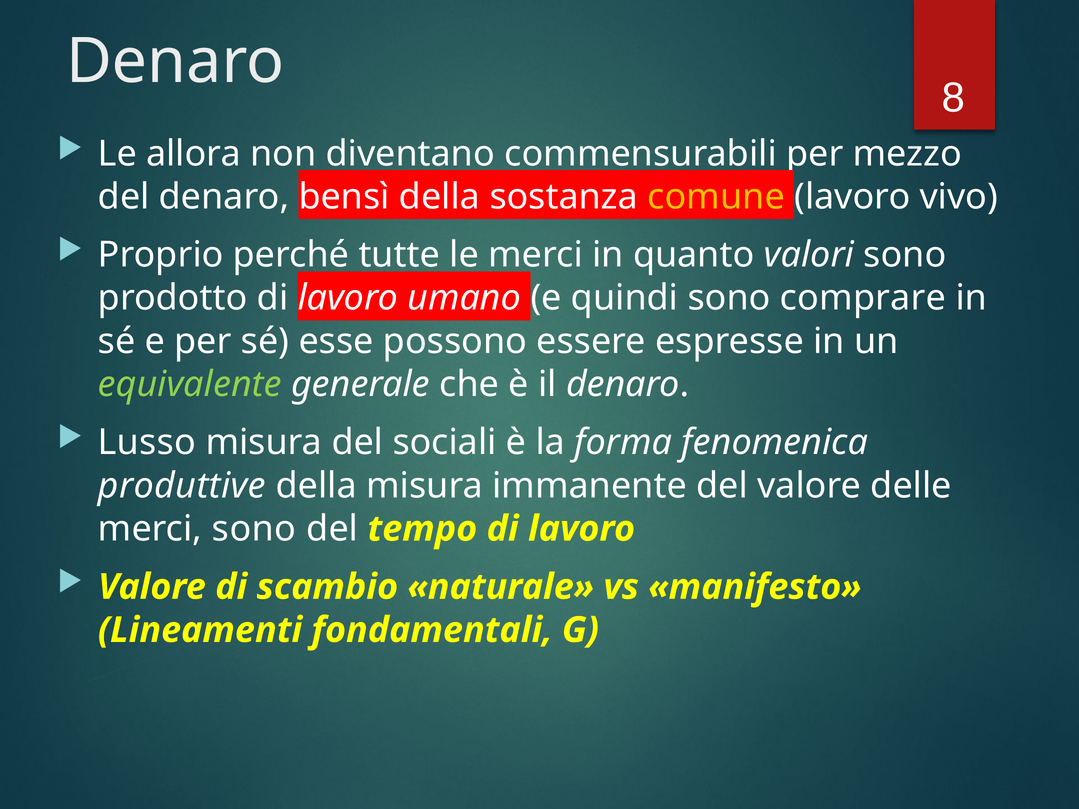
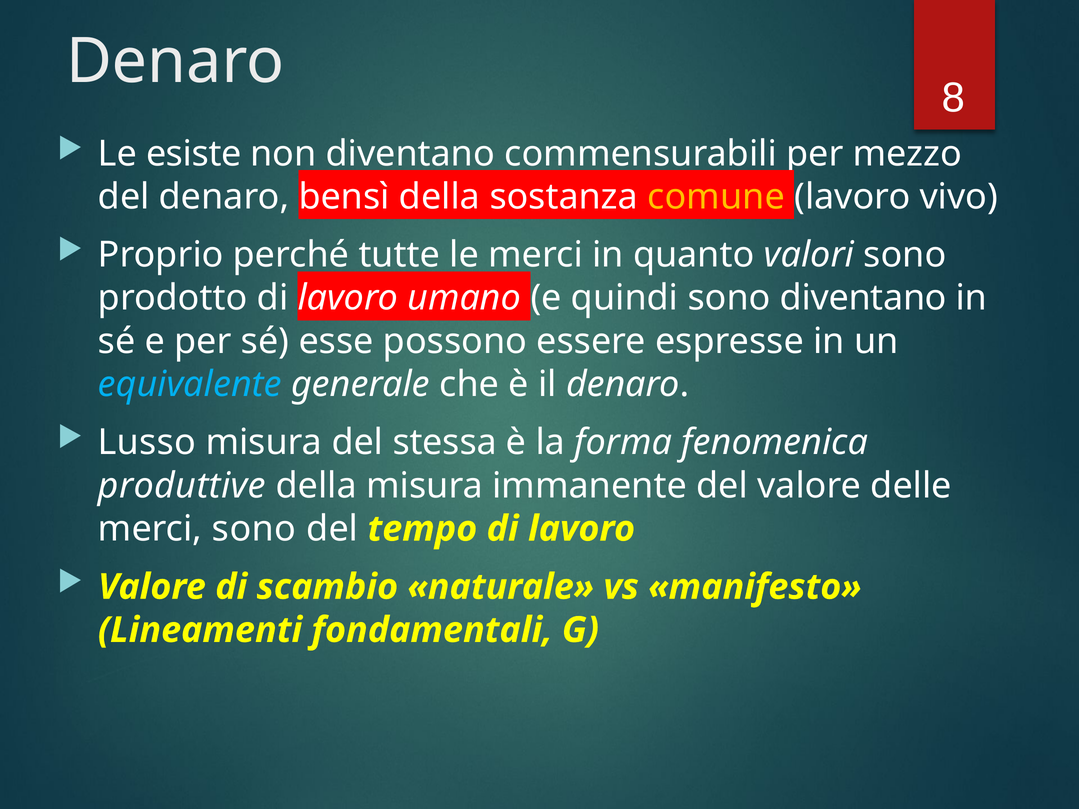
allora: allora -> esiste (194, 154)
sono comprare: comprare -> diventano (863, 298)
equivalente colour: light green -> light blue (190, 385)
sociali: sociali -> stessa (445, 443)
